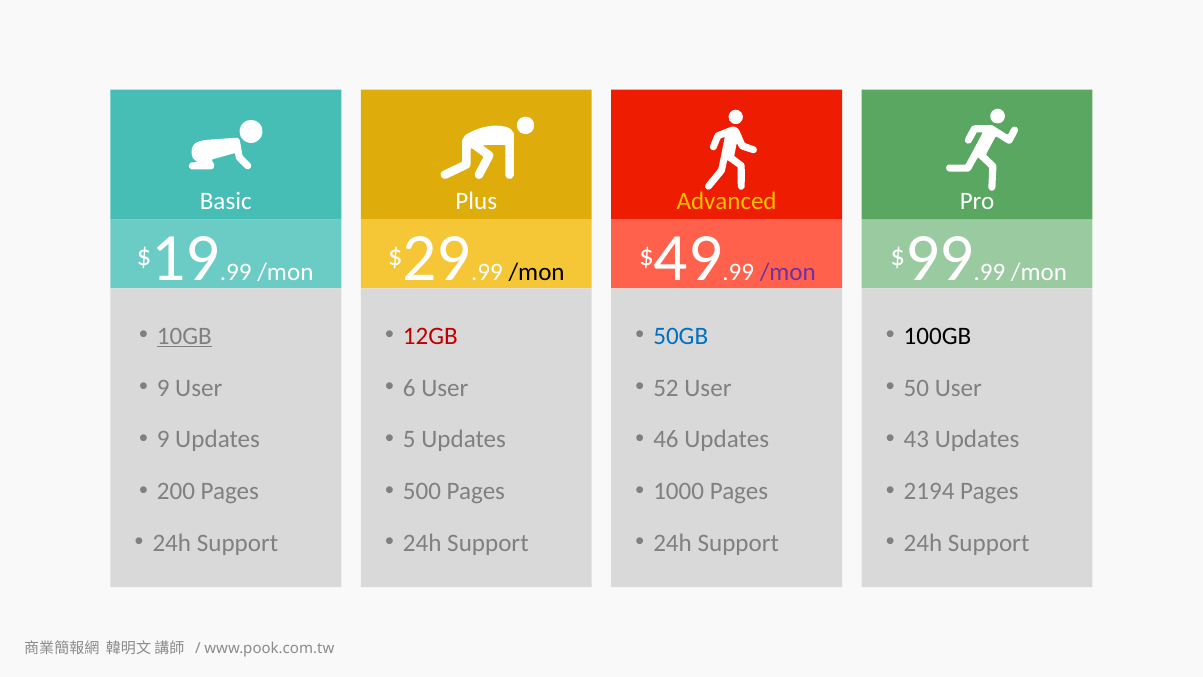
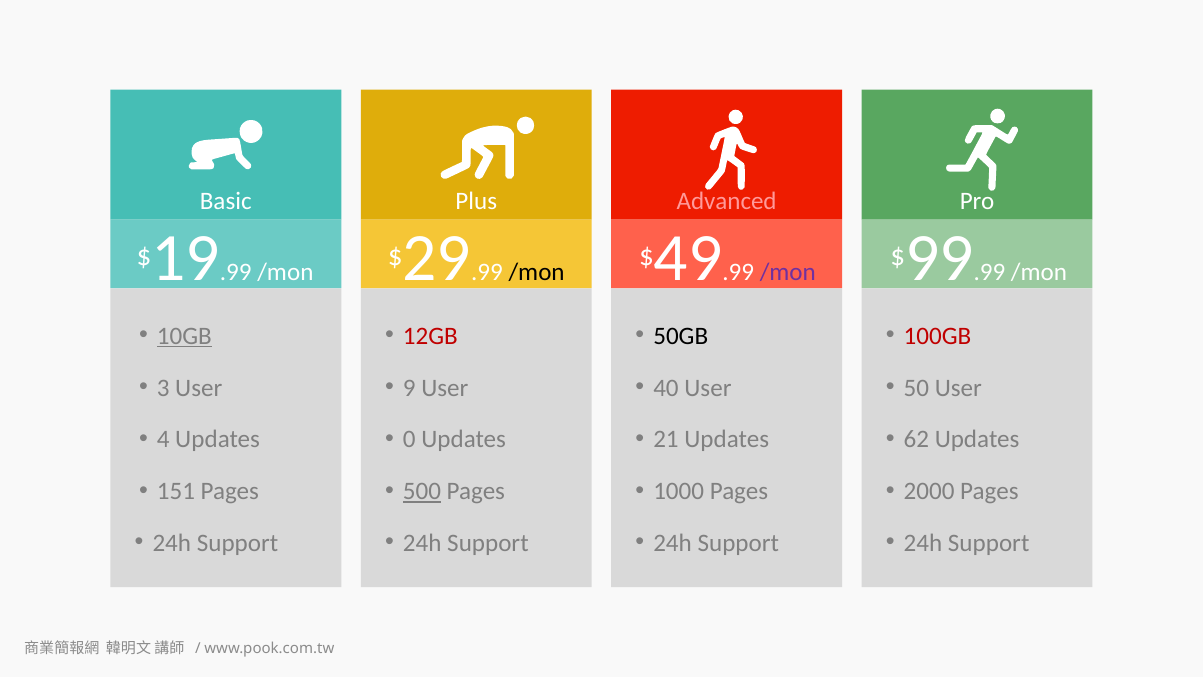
Advanced colour: yellow -> pink (727, 201)
50GB colour: blue -> black (681, 336)
100GB colour: black -> red (937, 336)
9: 9 -> 3 (163, 388)
6: 6 -> 9 (409, 388)
52: 52 -> 40 (666, 388)
9: 9 -> 4 (163, 439)
5: 5 -> 0 (409, 439)
46: 46 -> 21 (666, 439)
43: 43 -> 62 (916, 439)
200: 200 -> 151 (176, 491)
500 underline: none -> present (422, 491)
2194: 2194 -> 2000 (929, 491)
